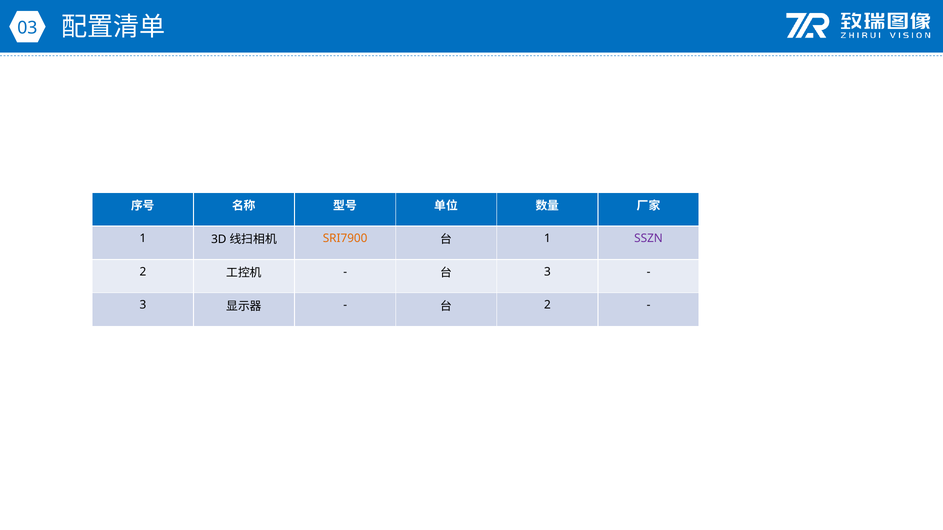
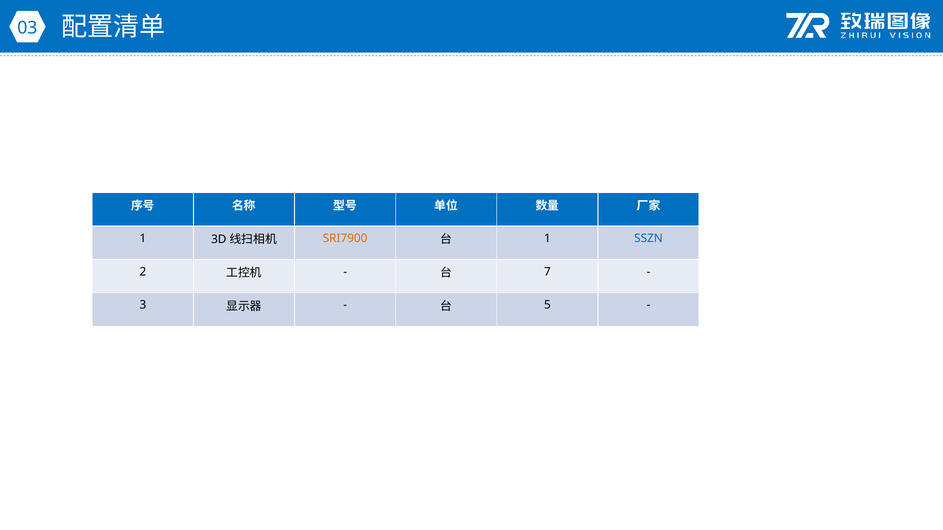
SSZN colour: purple -> blue (649, 238)
3: 3 -> 7 (547, 272)
2: 2 -> 5 (547, 305)
